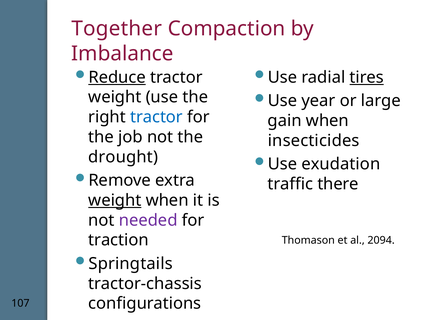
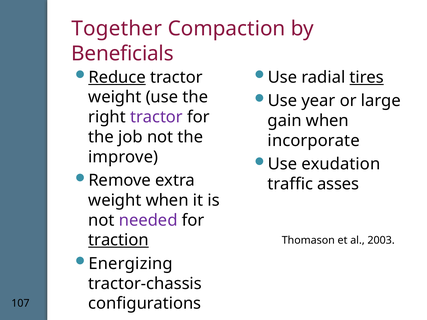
Imbalance: Imbalance -> Beneficials (123, 54)
tractor colour: blue -> purple (156, 117)
insecticides: insecticides -> incorporate (314, 141)
drought: drought -> improve (123, 157)
there: there -> asses (338, 184)
weight underline: present -> none (115, 200)
traction underline: none -> present (118, 240)
2094: 2094 -> 2003 (381, 241)
Springtails: Springtails -> Energizing (131, 264)
